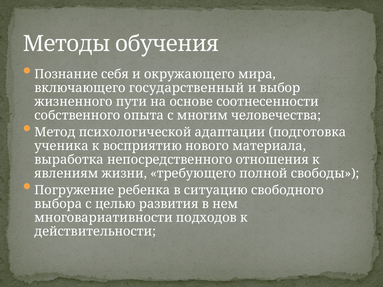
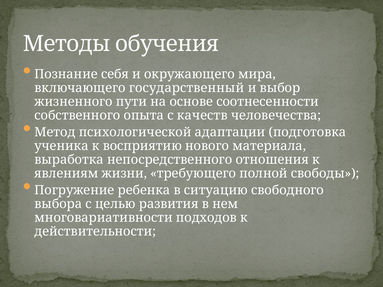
многим: многим -> качеств (202, 116)
